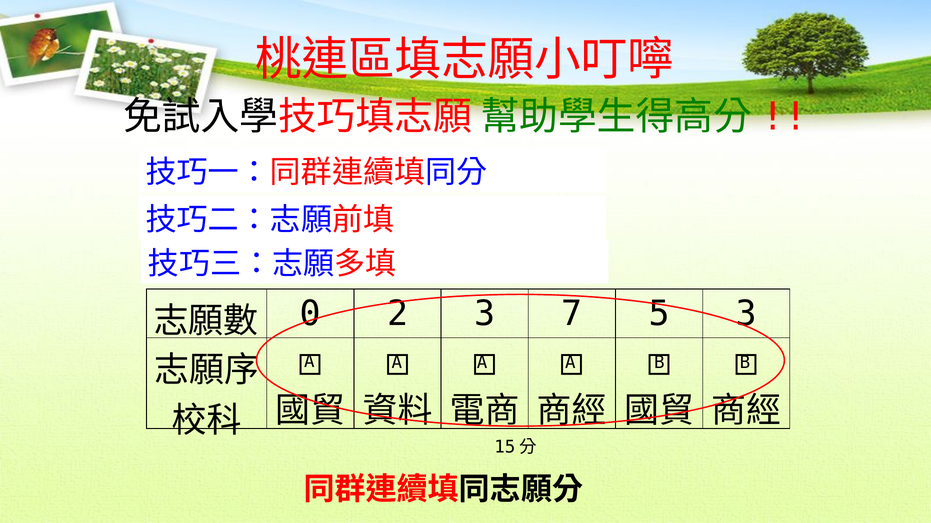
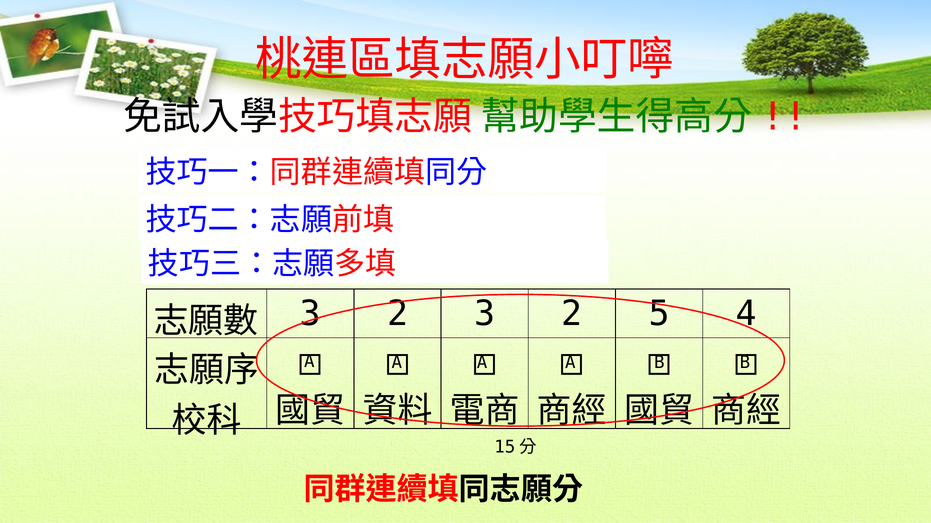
0: 0 -> 3 (310, 314)
2 3 7: 7 -> 2 (572, 314)
5 3: 3 -> 4 (746, 314)
